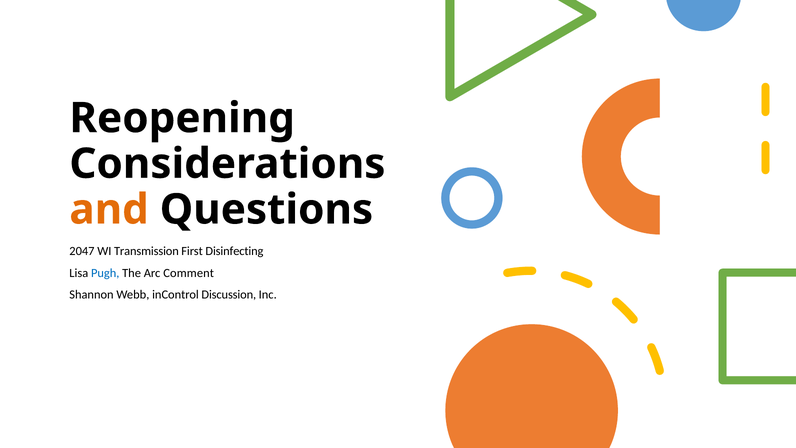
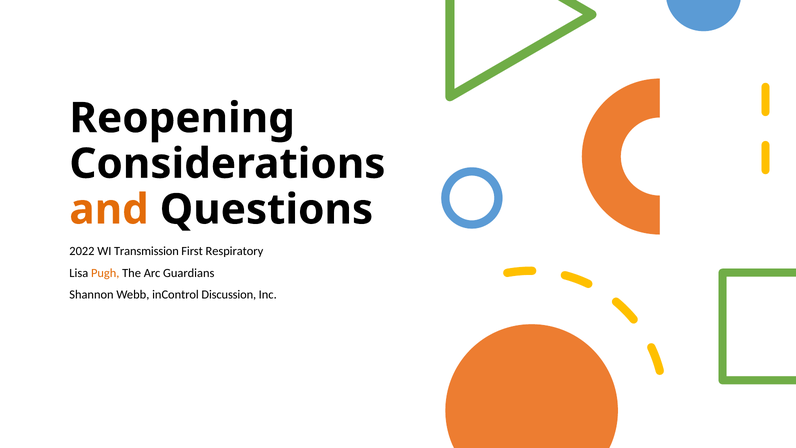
2047: 2047 -> 2022 (82, 251)
Disinfecting: Disinfecting -> Respiratory (234, 251)
Pugh colour: blue -> orange (105, 273)
Comment: Comment -> Guardians (189, 273)
